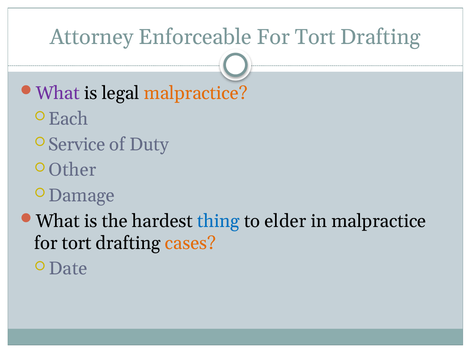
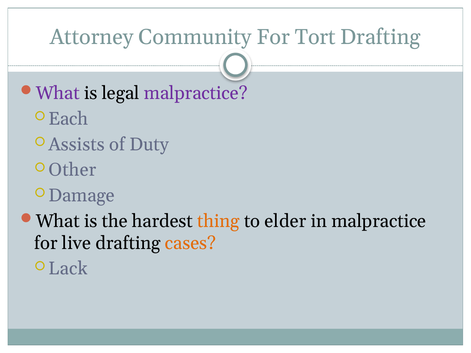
Enforceable: Enforceable -> Community (195, 37)
malpractice colour: orange -> purple (196, 93)
Service: Service -> Assists (77, 144)
thing colour: blue -> orange (218, 221)
tort: tort -> live (77, 243)
Date: Date -> Lack (68, 269)
